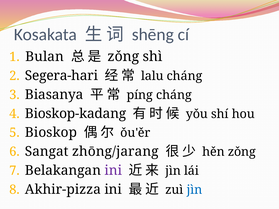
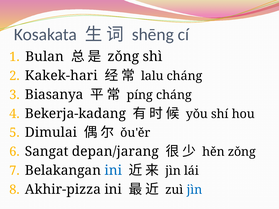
Segera-hari: Segera-hari -> Kakek-hari (61, 76)
Bioskop-kadang: Bioskop-kadang -> Bekerja-kadang (75, 114)
Bioskop: Bioskop -> Dimulai (51, 133)
zhōng/jarang: zhōng/jarang -> depan/jarang (115, 152)
ini colour: purple -> blue (113, 171)
